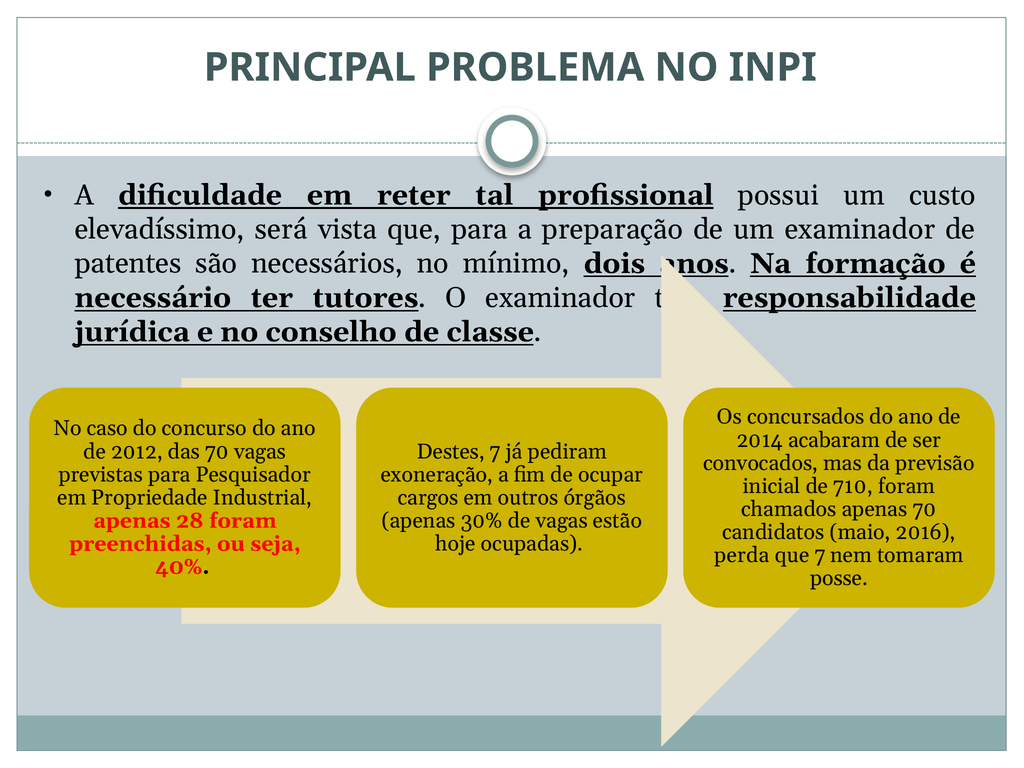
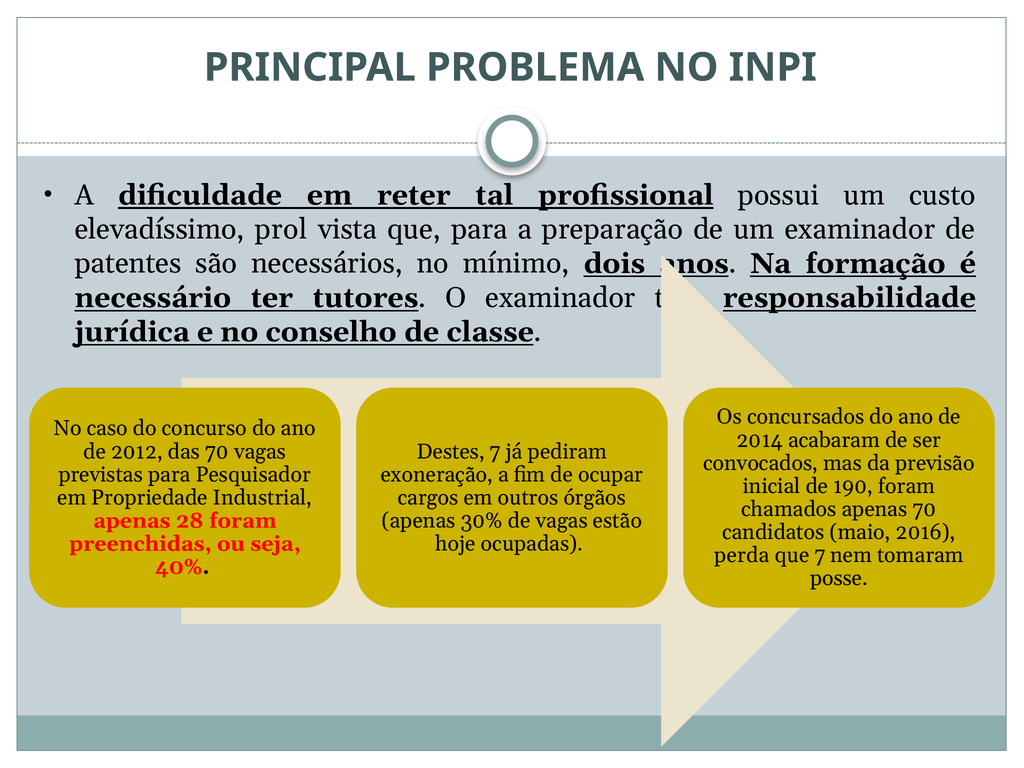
será: será -> prol (281, 229)
710: 710 -> 190 (853, 486)
